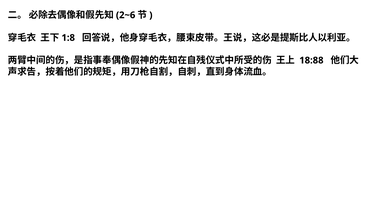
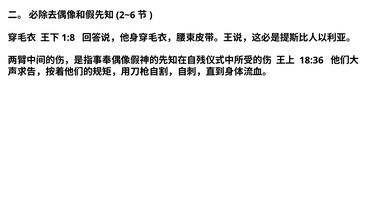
18:88: 18:88 -> 18:36 (311, 60)
